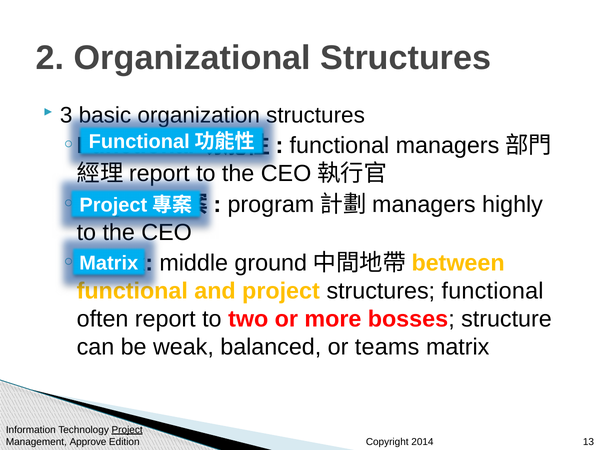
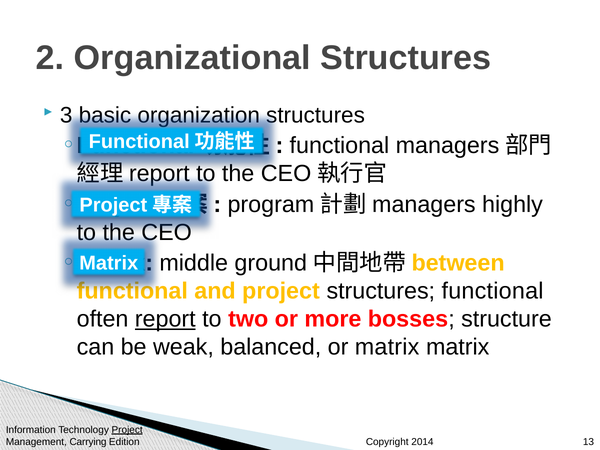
report underline: none -> present (165, 319)
or teams: teams -> matrix (387, 347)
Approve: Approve -> Carrying (88, 442)
